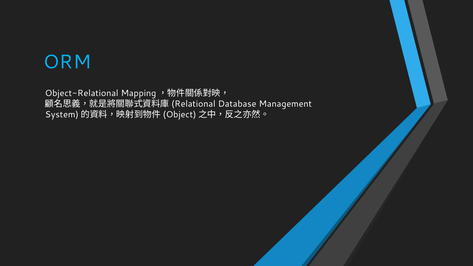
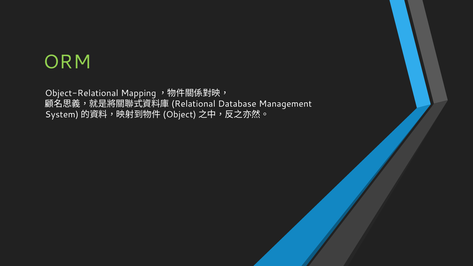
ORM colour: light blue -> light green (67, 62)
